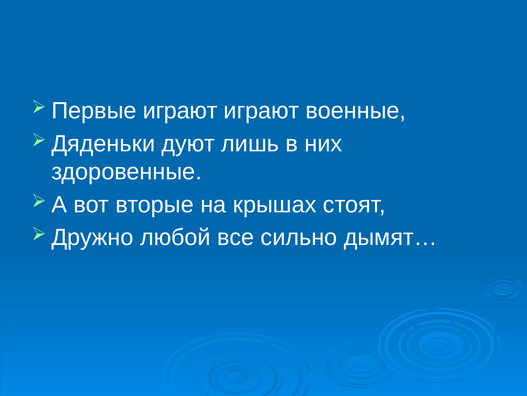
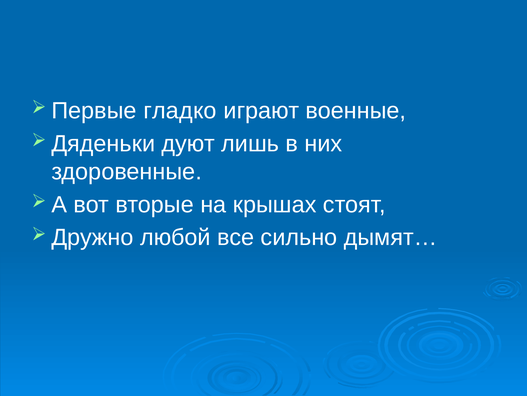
Первые играют: играют -> гладко (180, 111)
